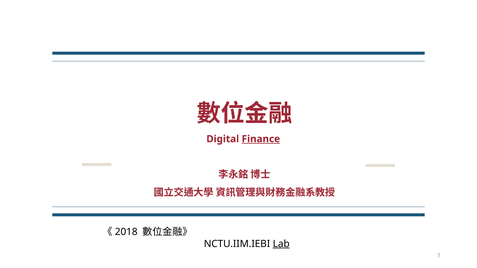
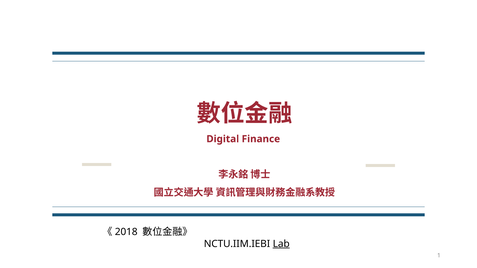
Finance underline: present -> none (261, 139)
